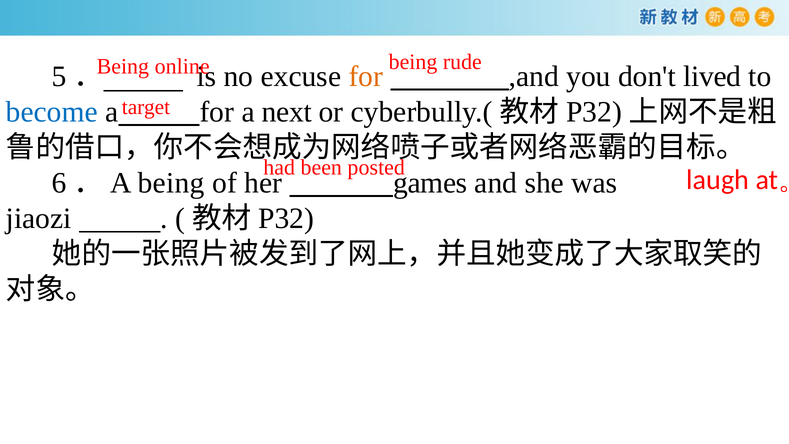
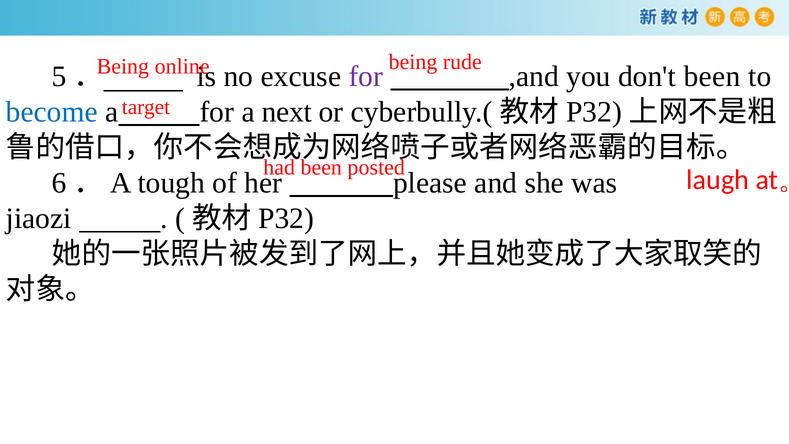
for colour: orange -> purple (366, 76)
don't lived: lived -> been (712, 76)
A being: being -> tough (171, 183)
games: games -> please (430, 183)
